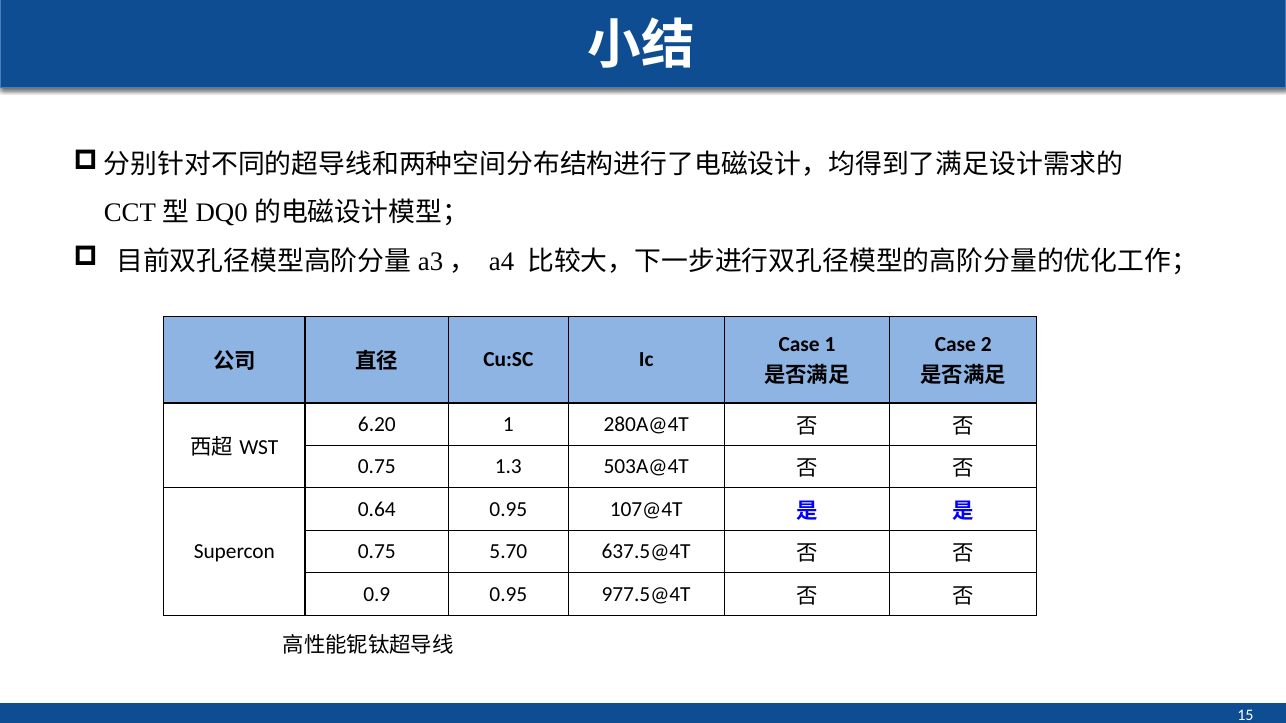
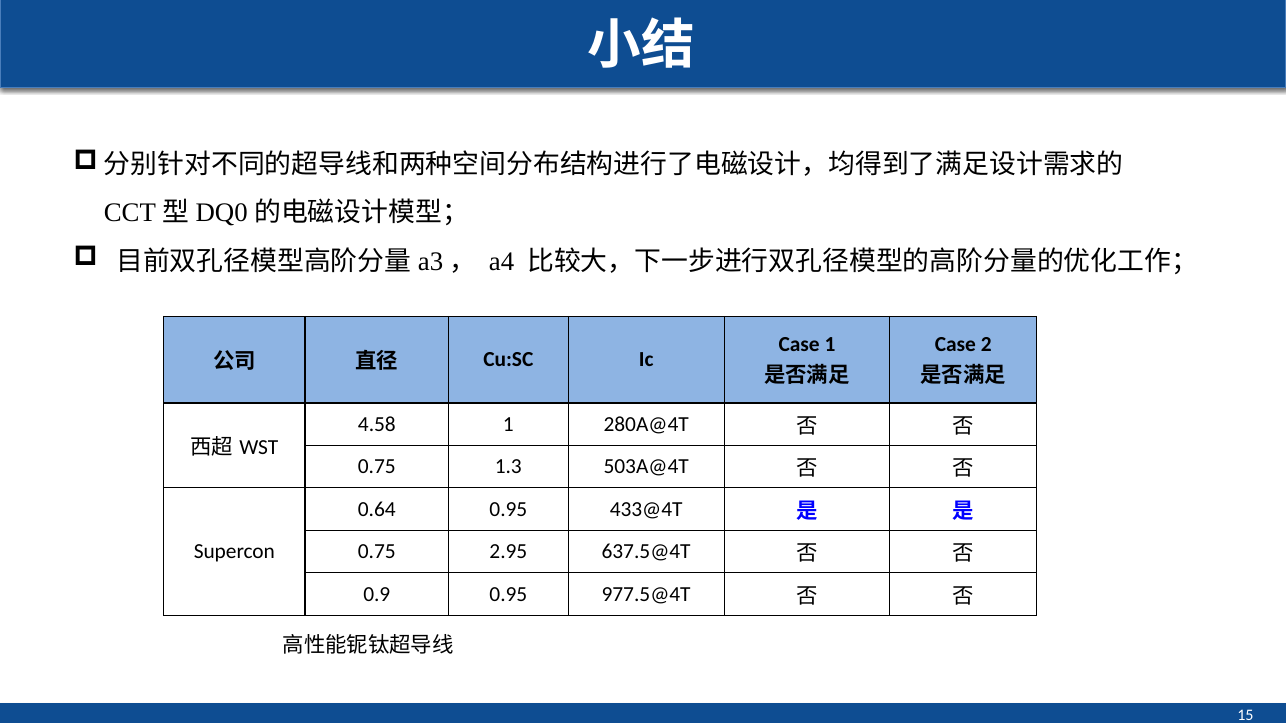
6.20: 6.20 -> 4.58 (377, 425)
107@4T: 107@4T -> 433@4T (646, 510)
5.70: 5.70 -> 2.95 (508, 552)
